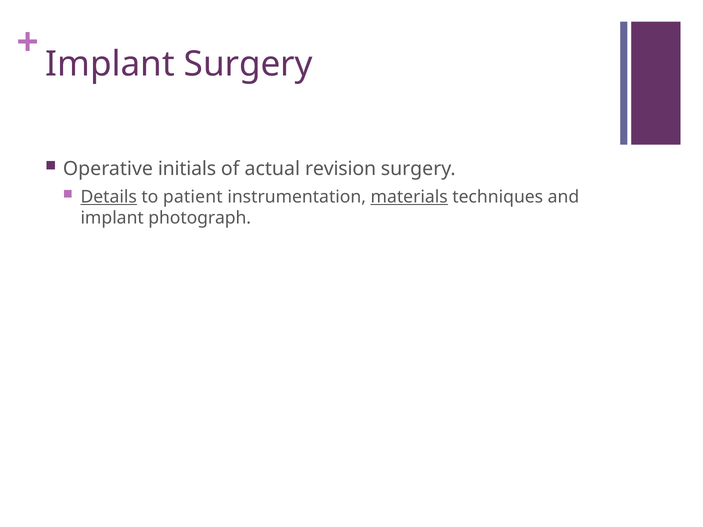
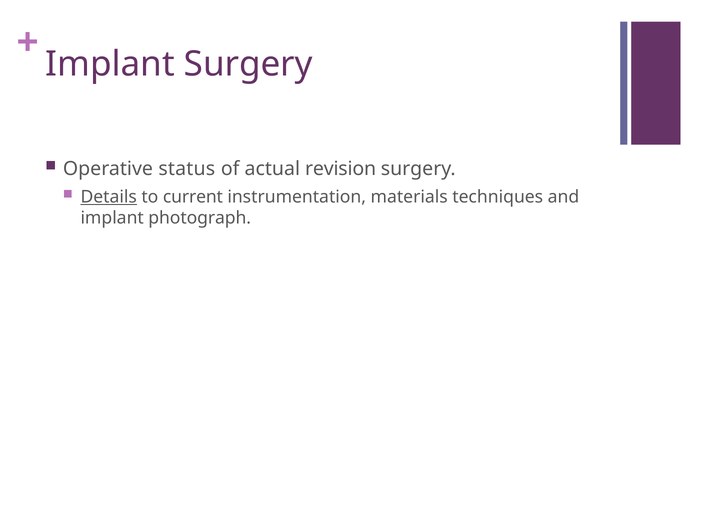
initials: initials -> status (187, 169)
patient: patient -> current (193, 197)
materials underline: present -> none (409, 197)
